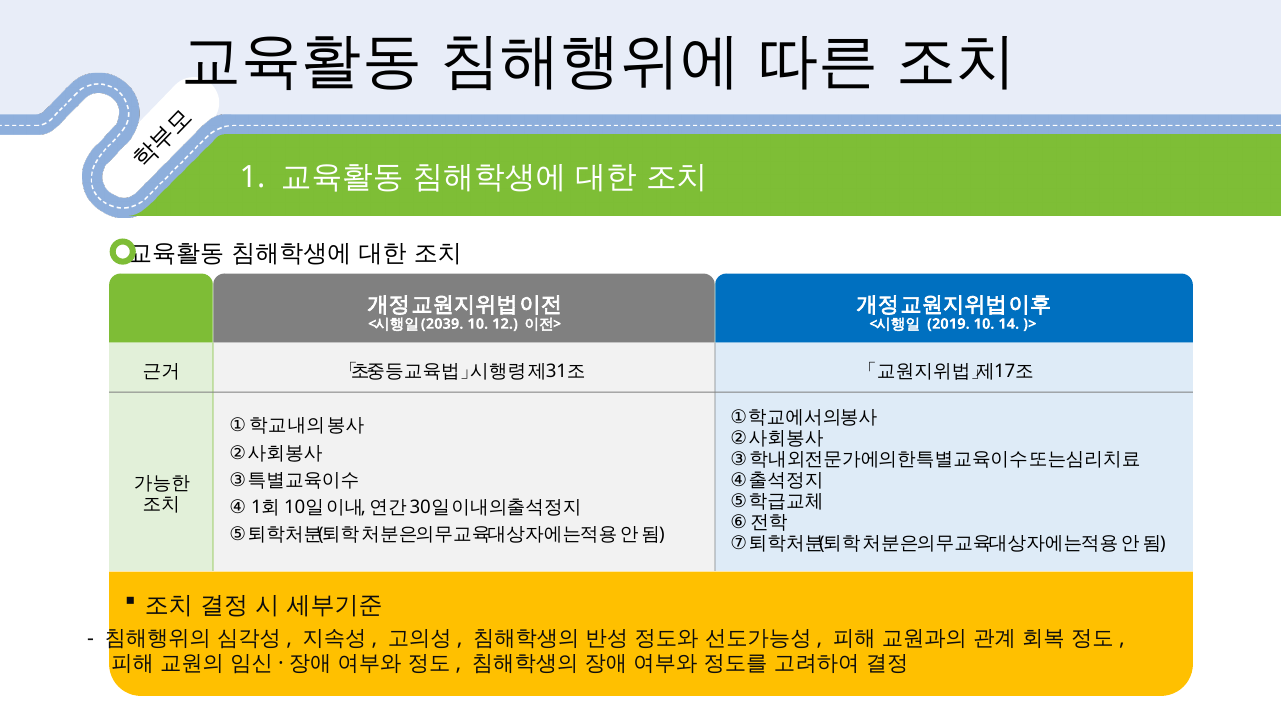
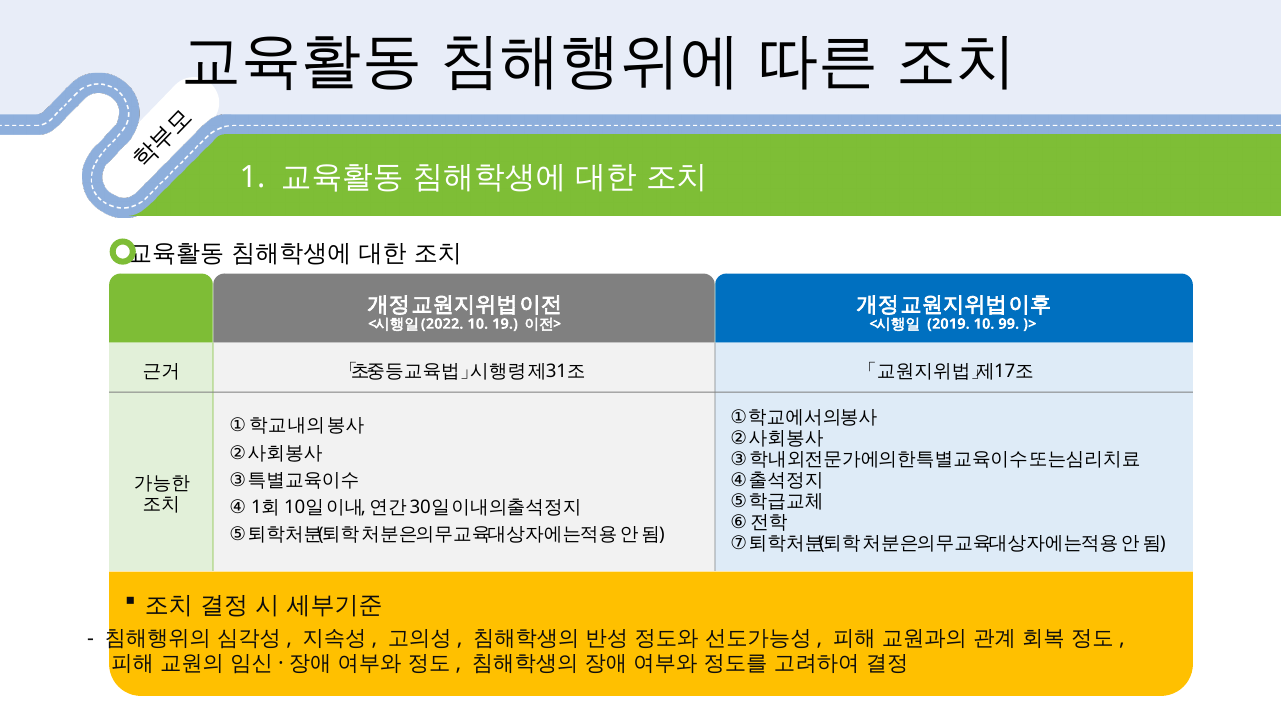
2039: 2039 -> 2022 (442, 324)
12: 12 -> 19 (505, 324)
14: 14 -> 99 (1009, 324)
